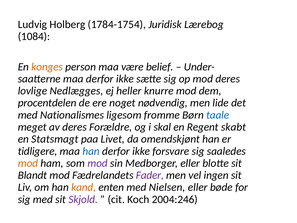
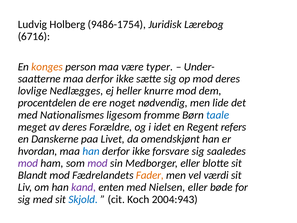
1784-1754: 1784-1754 -> 9486-1754 (117, 24)
1084: 1084 -> 6716 (34, 36)
belief: belief -> typer (160, 67)
skal: skal -> idet (162, 127)
skabt: skabt -> refers (234, 127)
Statsmagt: Statsmagt -> Danskerne (55, 139)
tidligere: tidligere -> hvordan (38, 151)
mod colour: orange -> purple (28, 163)
Fader colour: purple -> orange (150, 175)
ingen: ingen -> værdi (216, 175)
kand colour: orange -> purple (84, 187)
Skjold colour: purple -> blue (83, 199)
2004:246: 2004:246 -> 2004:943 (175, 199)
